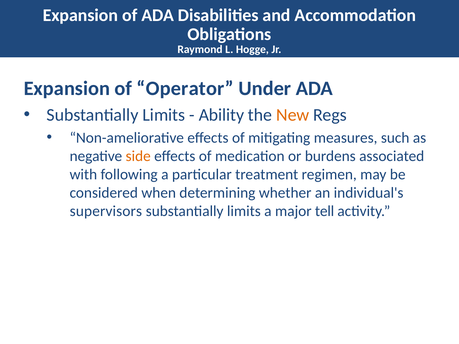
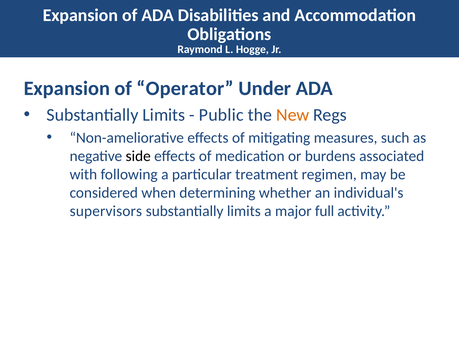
Ability: Ability -> Public (221, 115)
side colour: orange -> black (138, 156)
tell: tell -> full (325, 211)
